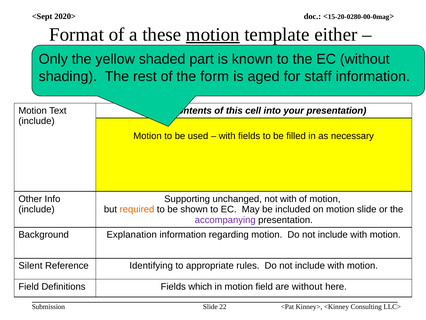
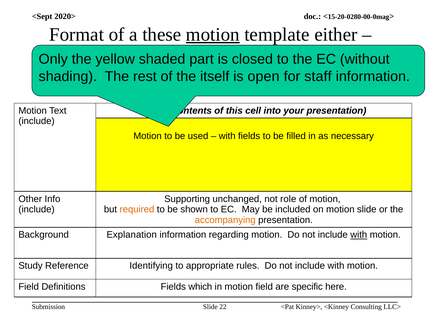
known: known -> closed (252, 59)
form: form -> itself (215, 76)
aged: aged -> open (264, 76)
not with: with -> role (288, 199)
accompanying colour: purple -> orange (225, 220)
with underline: none -> present (359, 234)
Silent: Silent -> Study (31, 265)
are without: without -> specific (307, 286)
